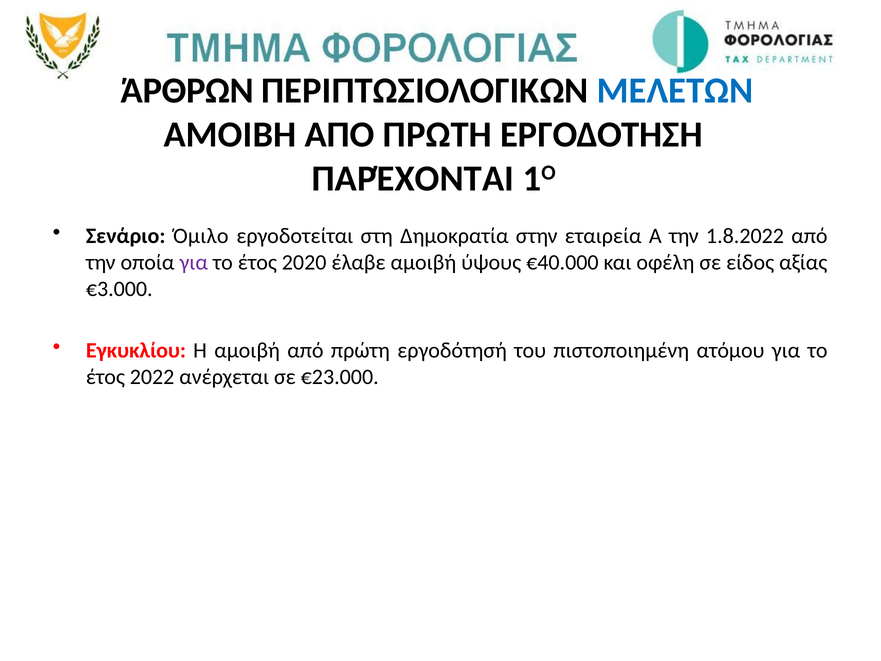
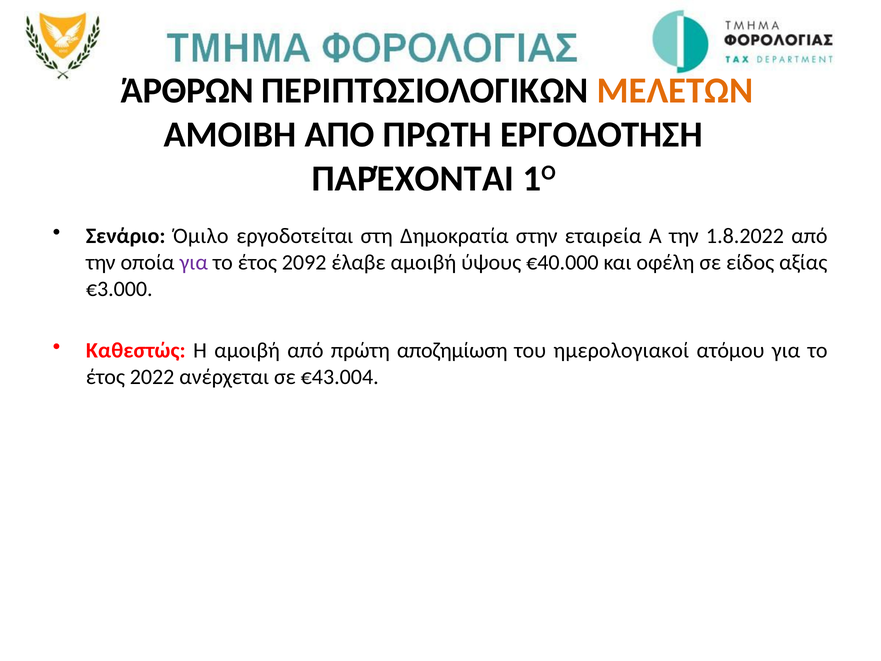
ΜΕΛΕΤΩΝ colour: blue -> orange (675, 91)
2020: 2020 -> 2092 (304, 262)
Εγκυκλίου: Εγκυκλίου -> Καθεστώς (136, 350)
εργοδότησή: εργοδότησή -> αποζημίωση (452, 350)
πιστοποιημένη: πιστοποιημένη -> ημερολογιακοί (621, 350)
€23.000: €23.000 -> €43.004 (340, 377)
